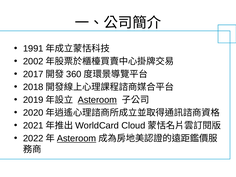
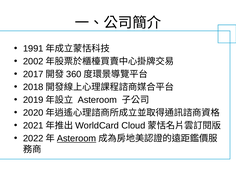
Asteroom underline: present -> none (97, 100)
